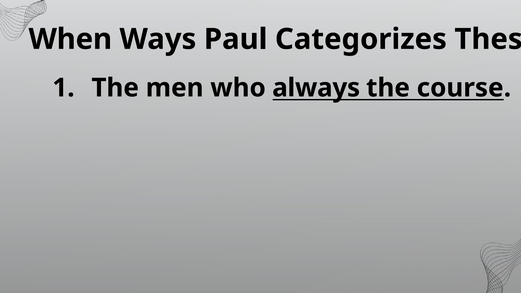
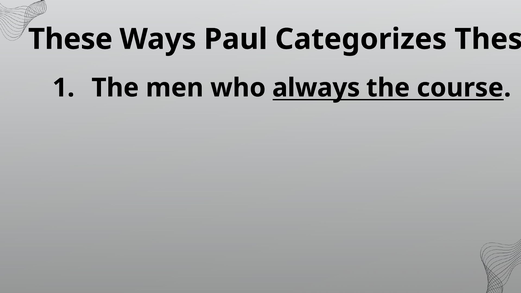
When: When -> These (70, 39)
